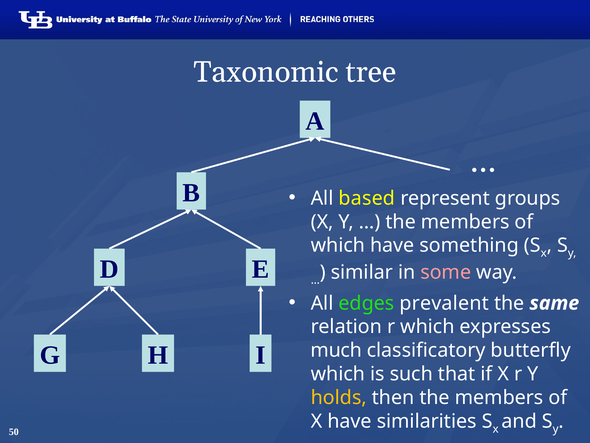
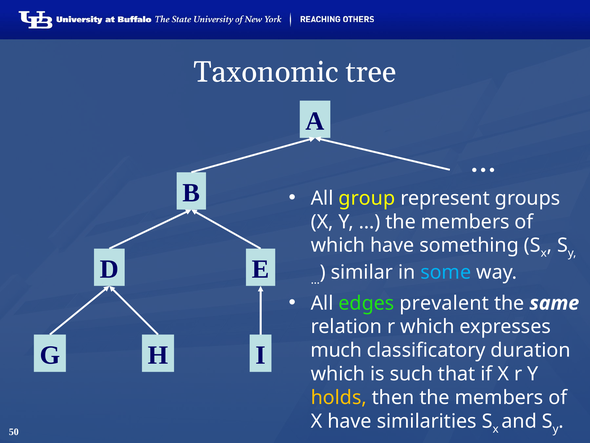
based: based -> group (367, 198)
some colour: pink -> light blue (446, 272)
butterfly: butterfly -> duration (531, 350)
